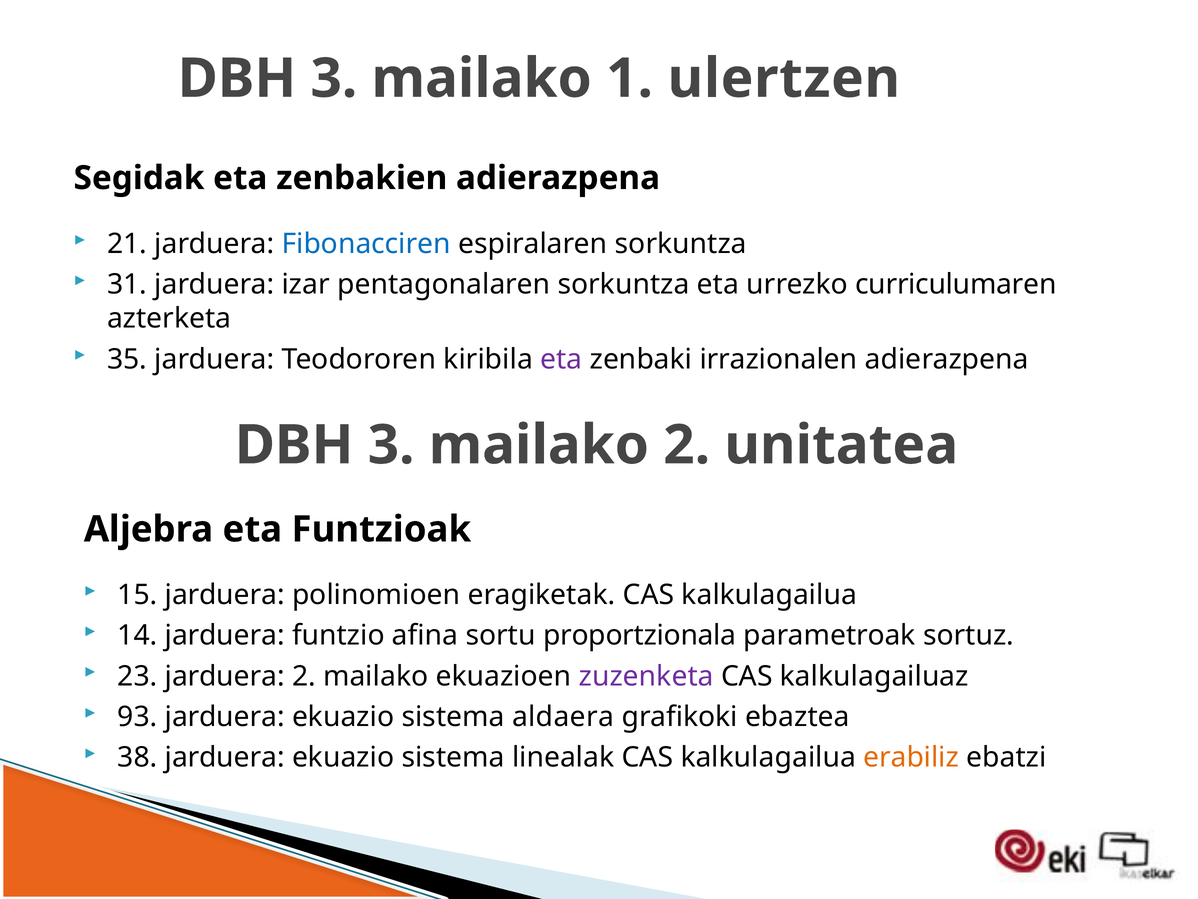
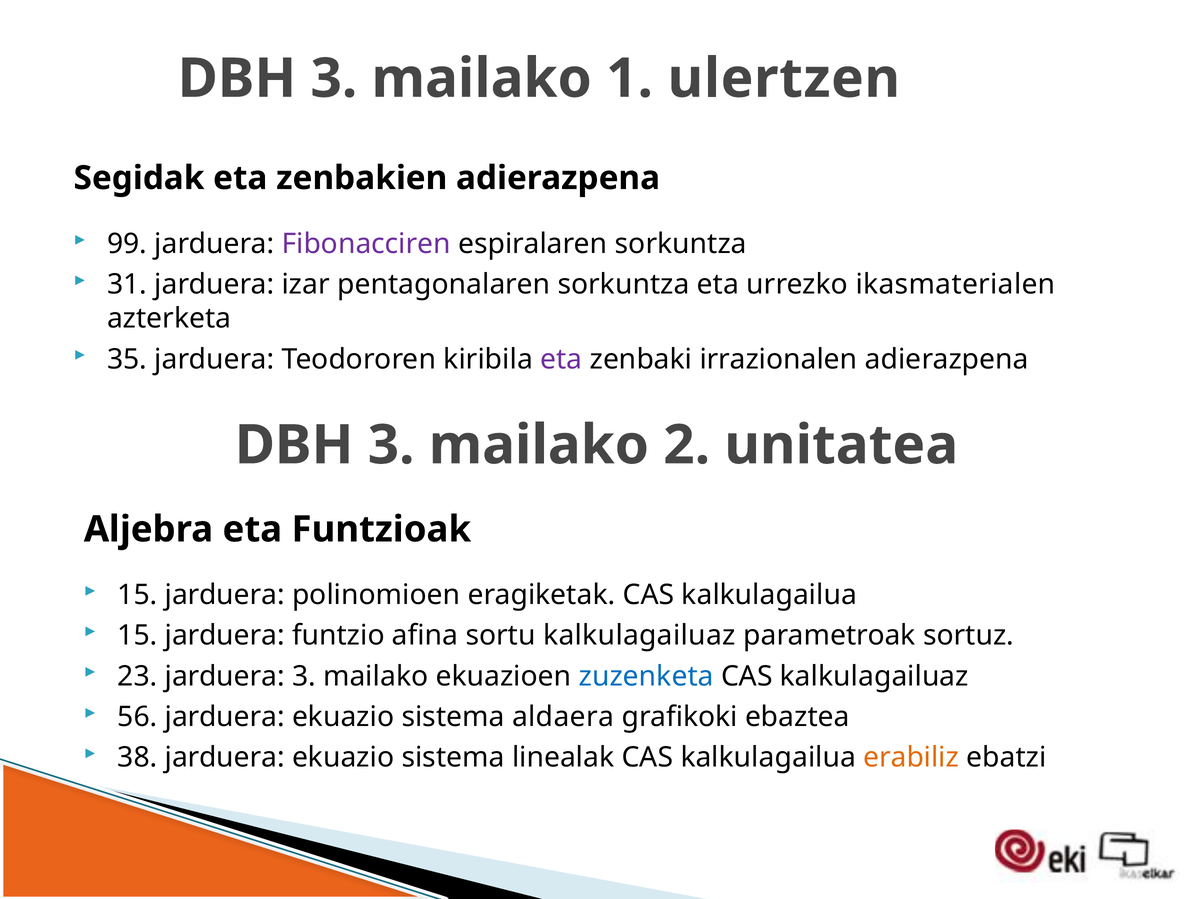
21: 21 -> 99 (127, 244)
Fibonacciren colour: blue -> purple (366, 244)
curriculumaren: curriculumaren -> ikasmaterialen (956, 284)
14: 14 -> 15 (137, 635)
sortu proportzionala: proportzionala -> kalkulagailuaz (639, 635)
jarduera 2: 2 -> 3 (304, 676)
zuzenketa colour: purple -> blue (646, 676)
93: 93 -> 56 (137, 716)
